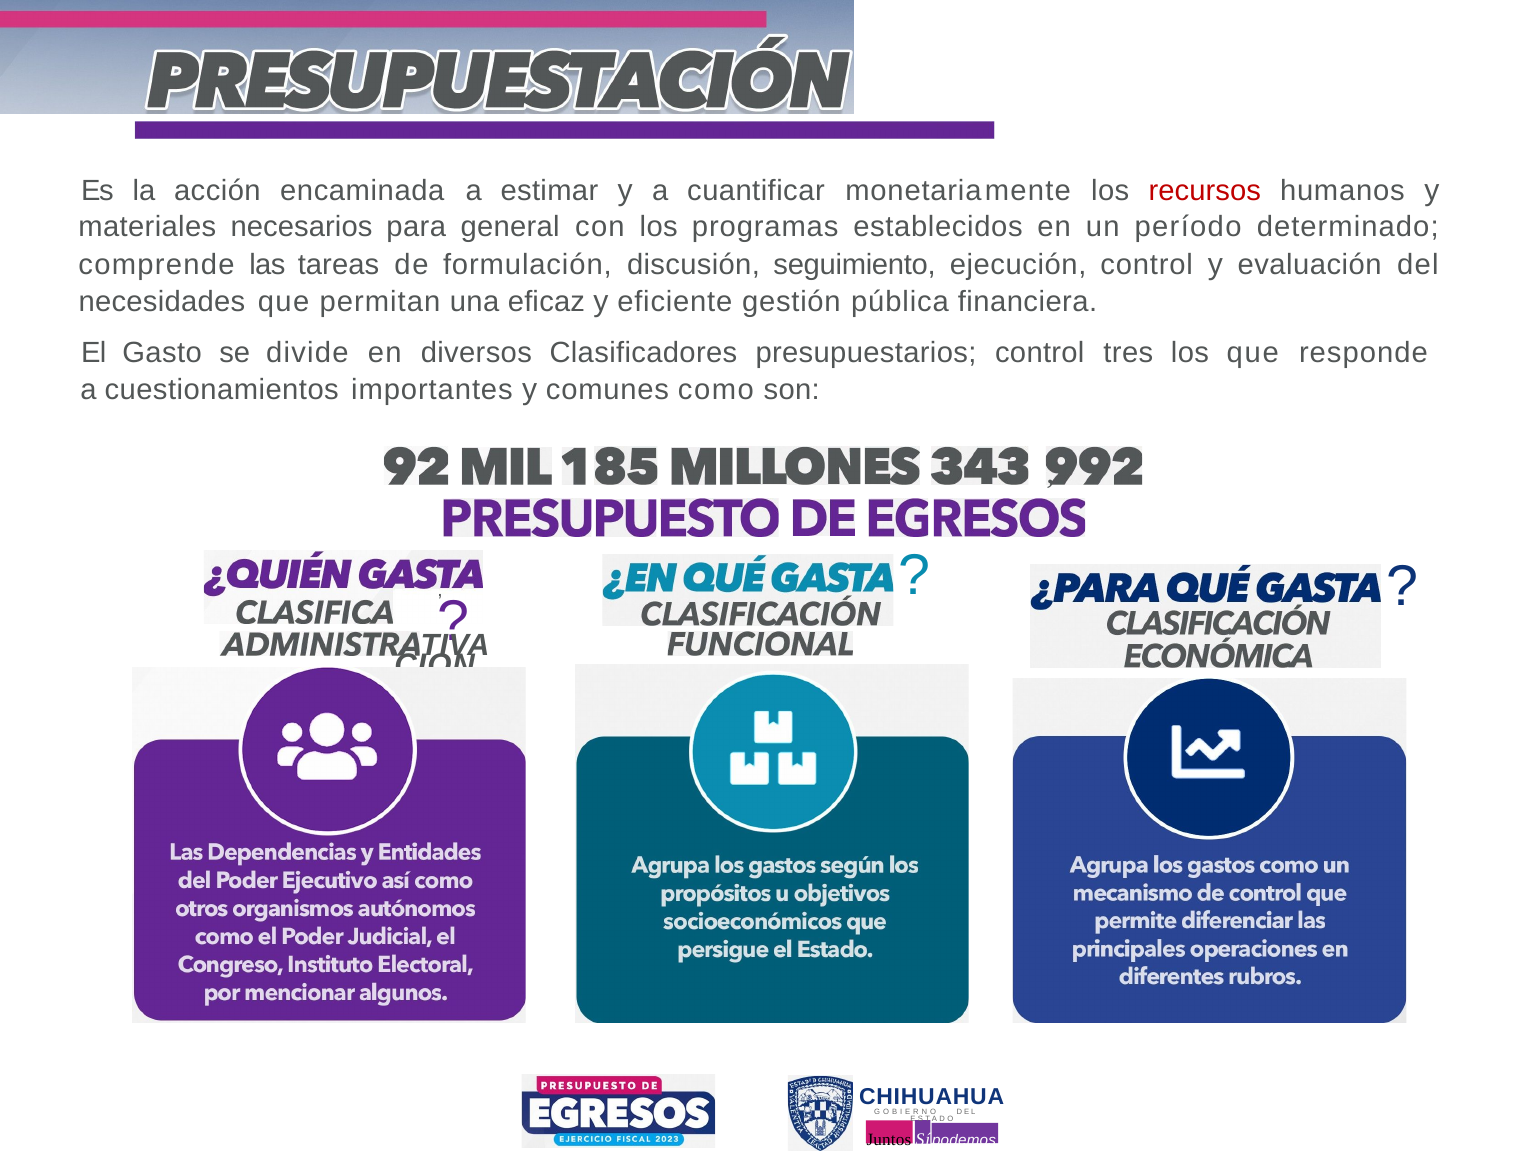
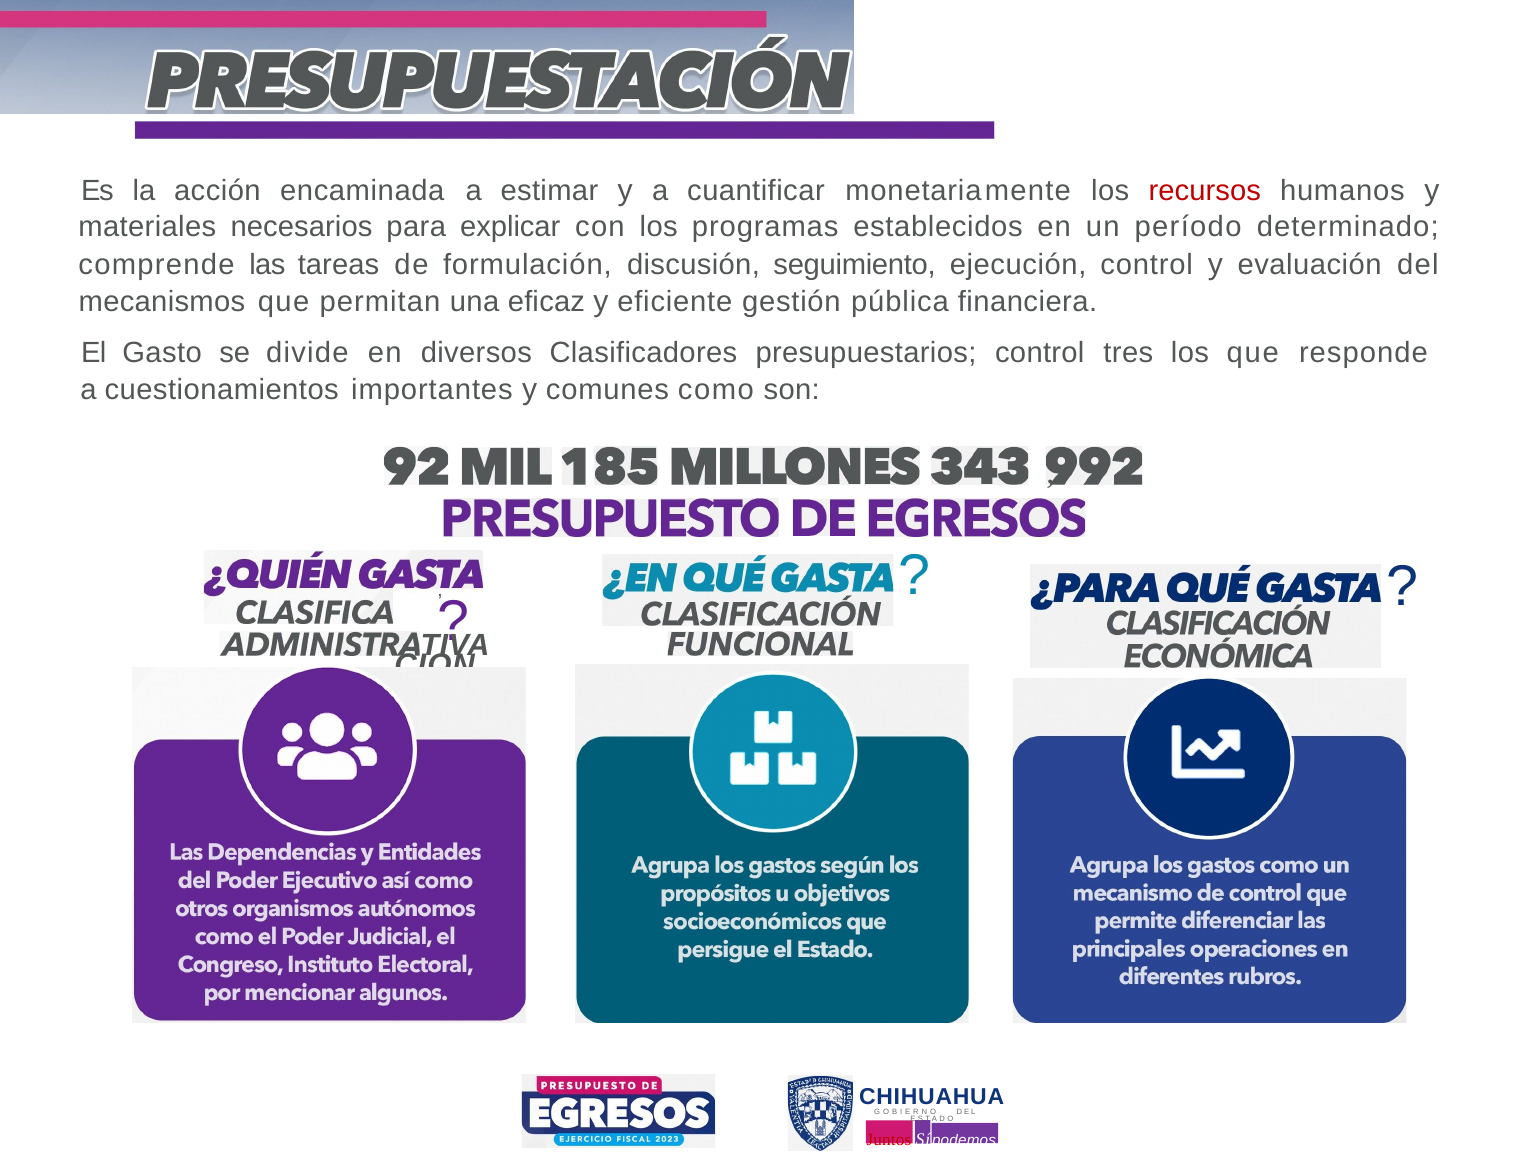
general: general -> explicar (510, 227)
necesidades: necesidades -> mecanismos (162, 301)
Juntos colour: black -> red (889, 1139)
